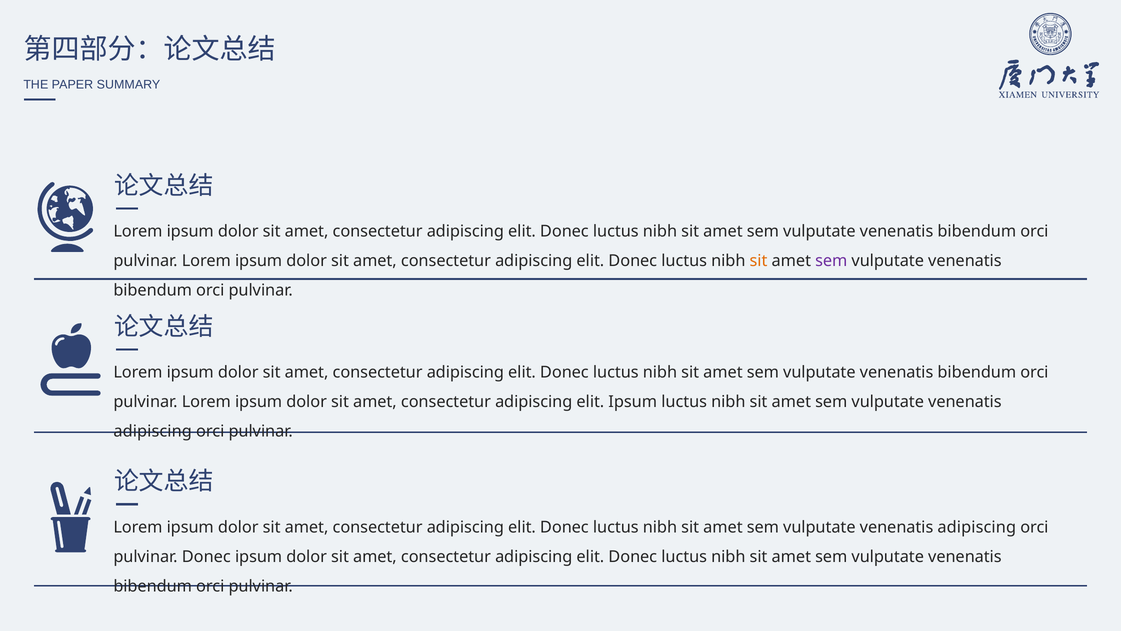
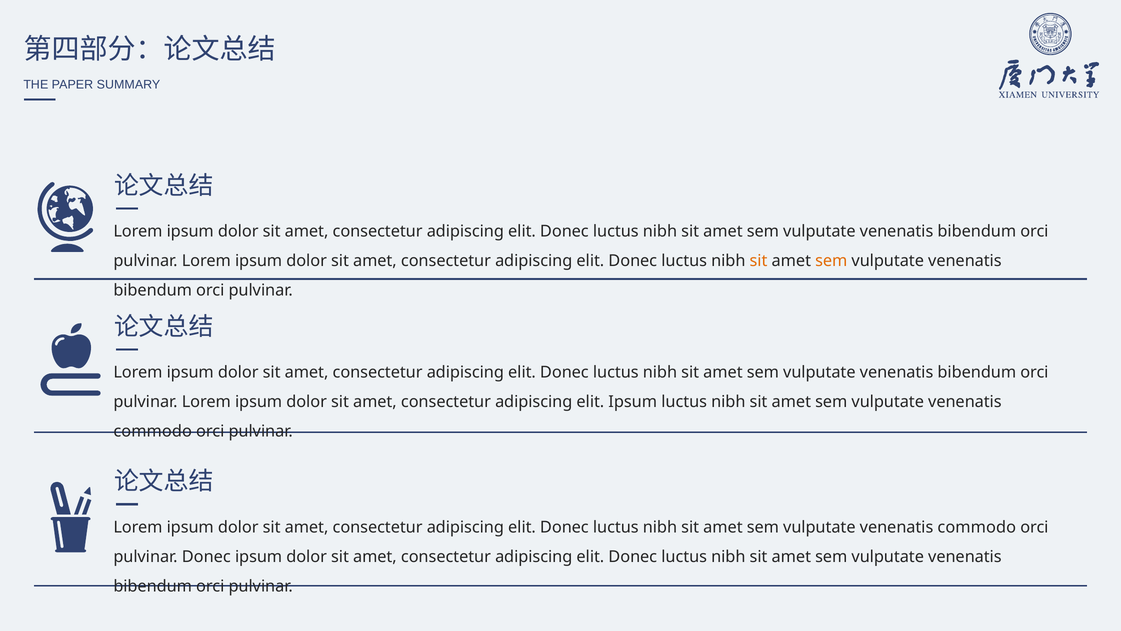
sem colour: purple -> orange (831, 261)
adipiscing: adipiscing -> commodo (153, 431)
adipiscing: adipiscing -> commodo (977, 527)
